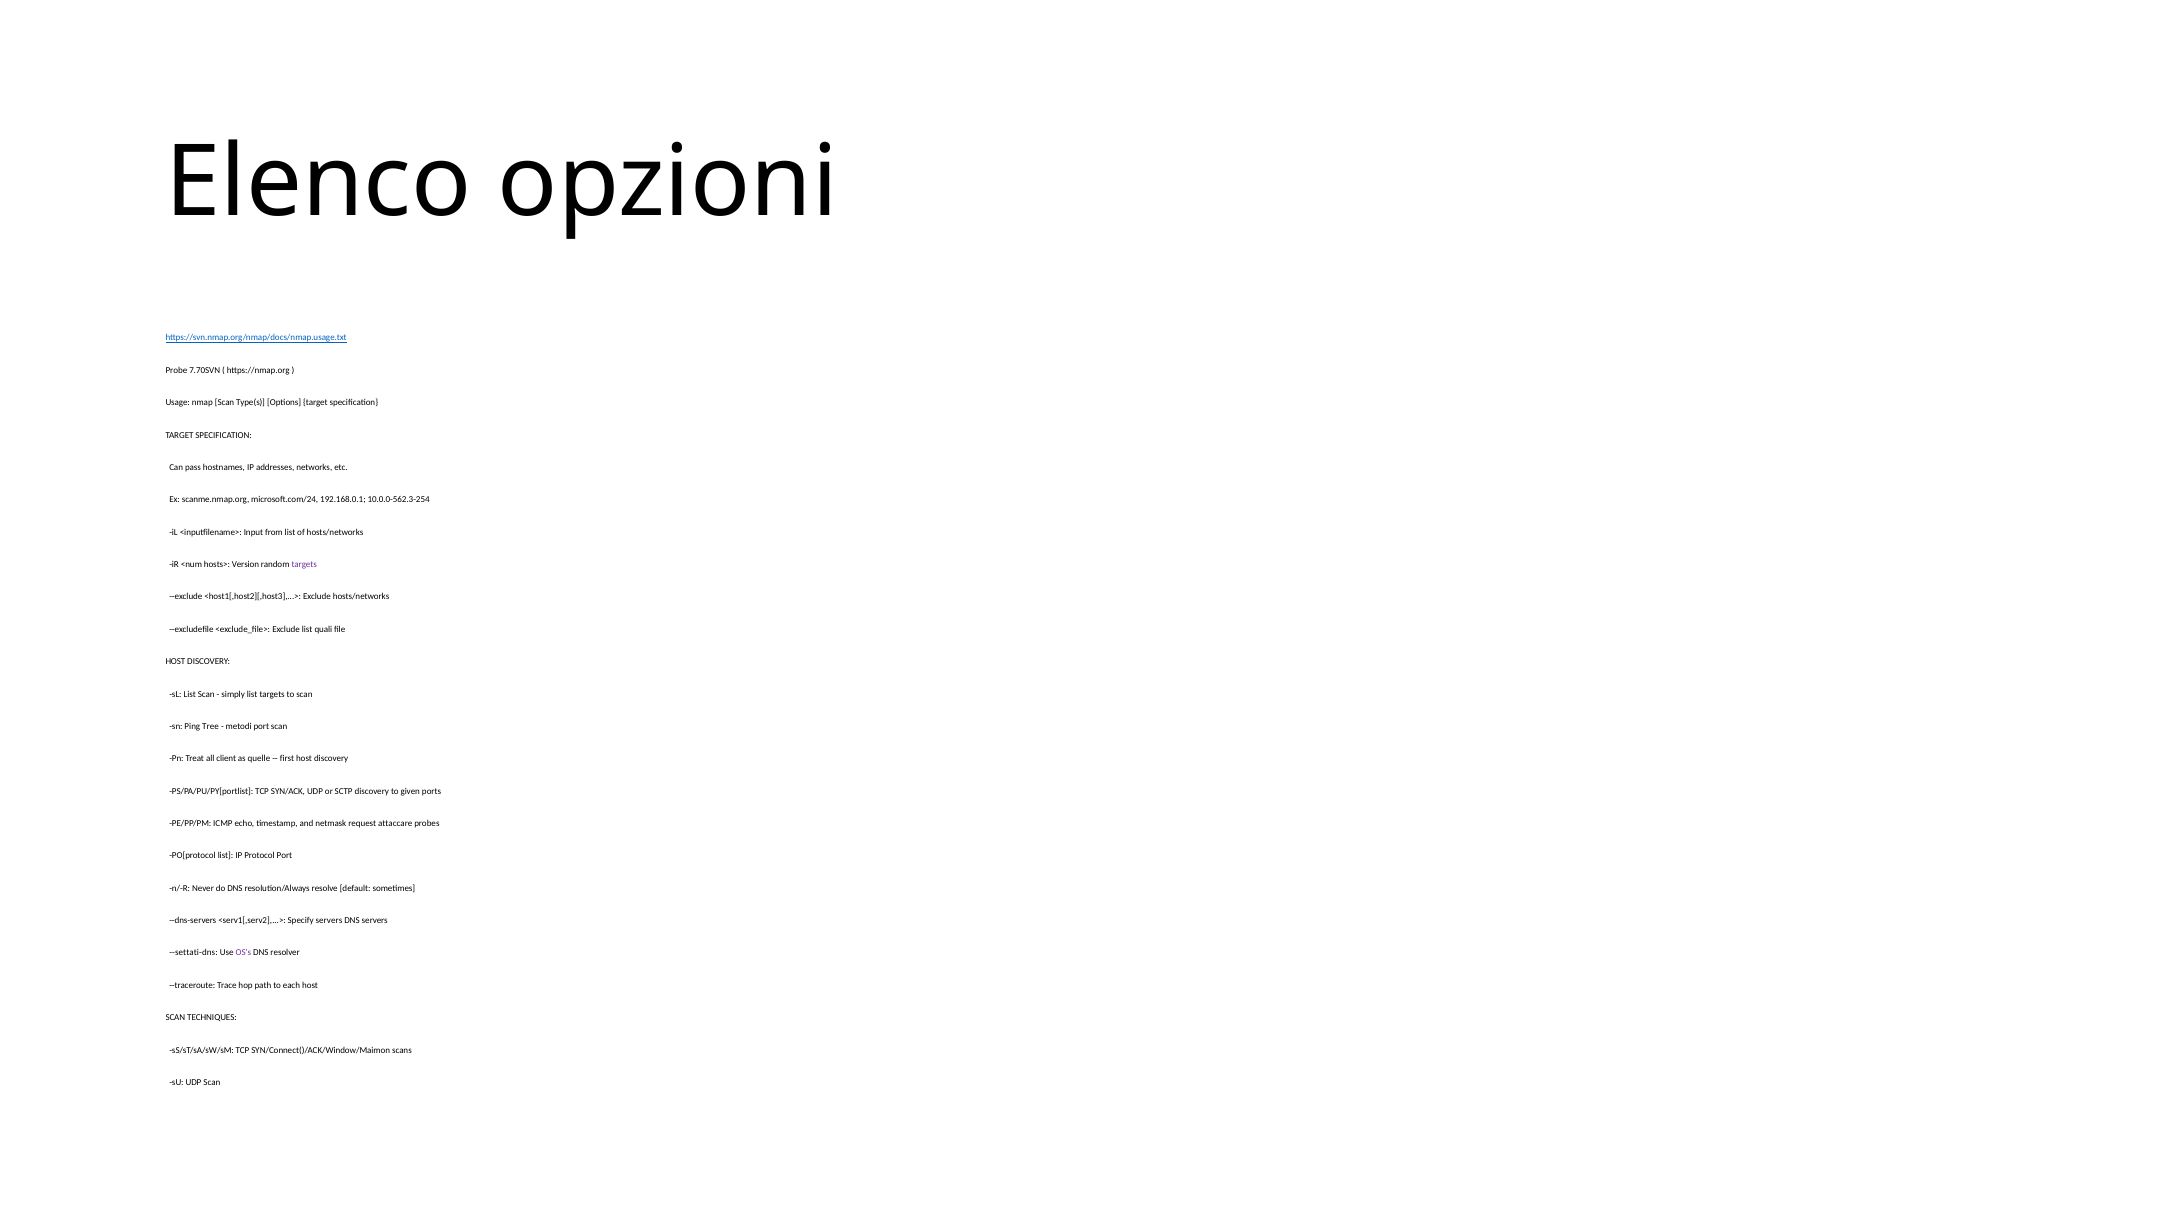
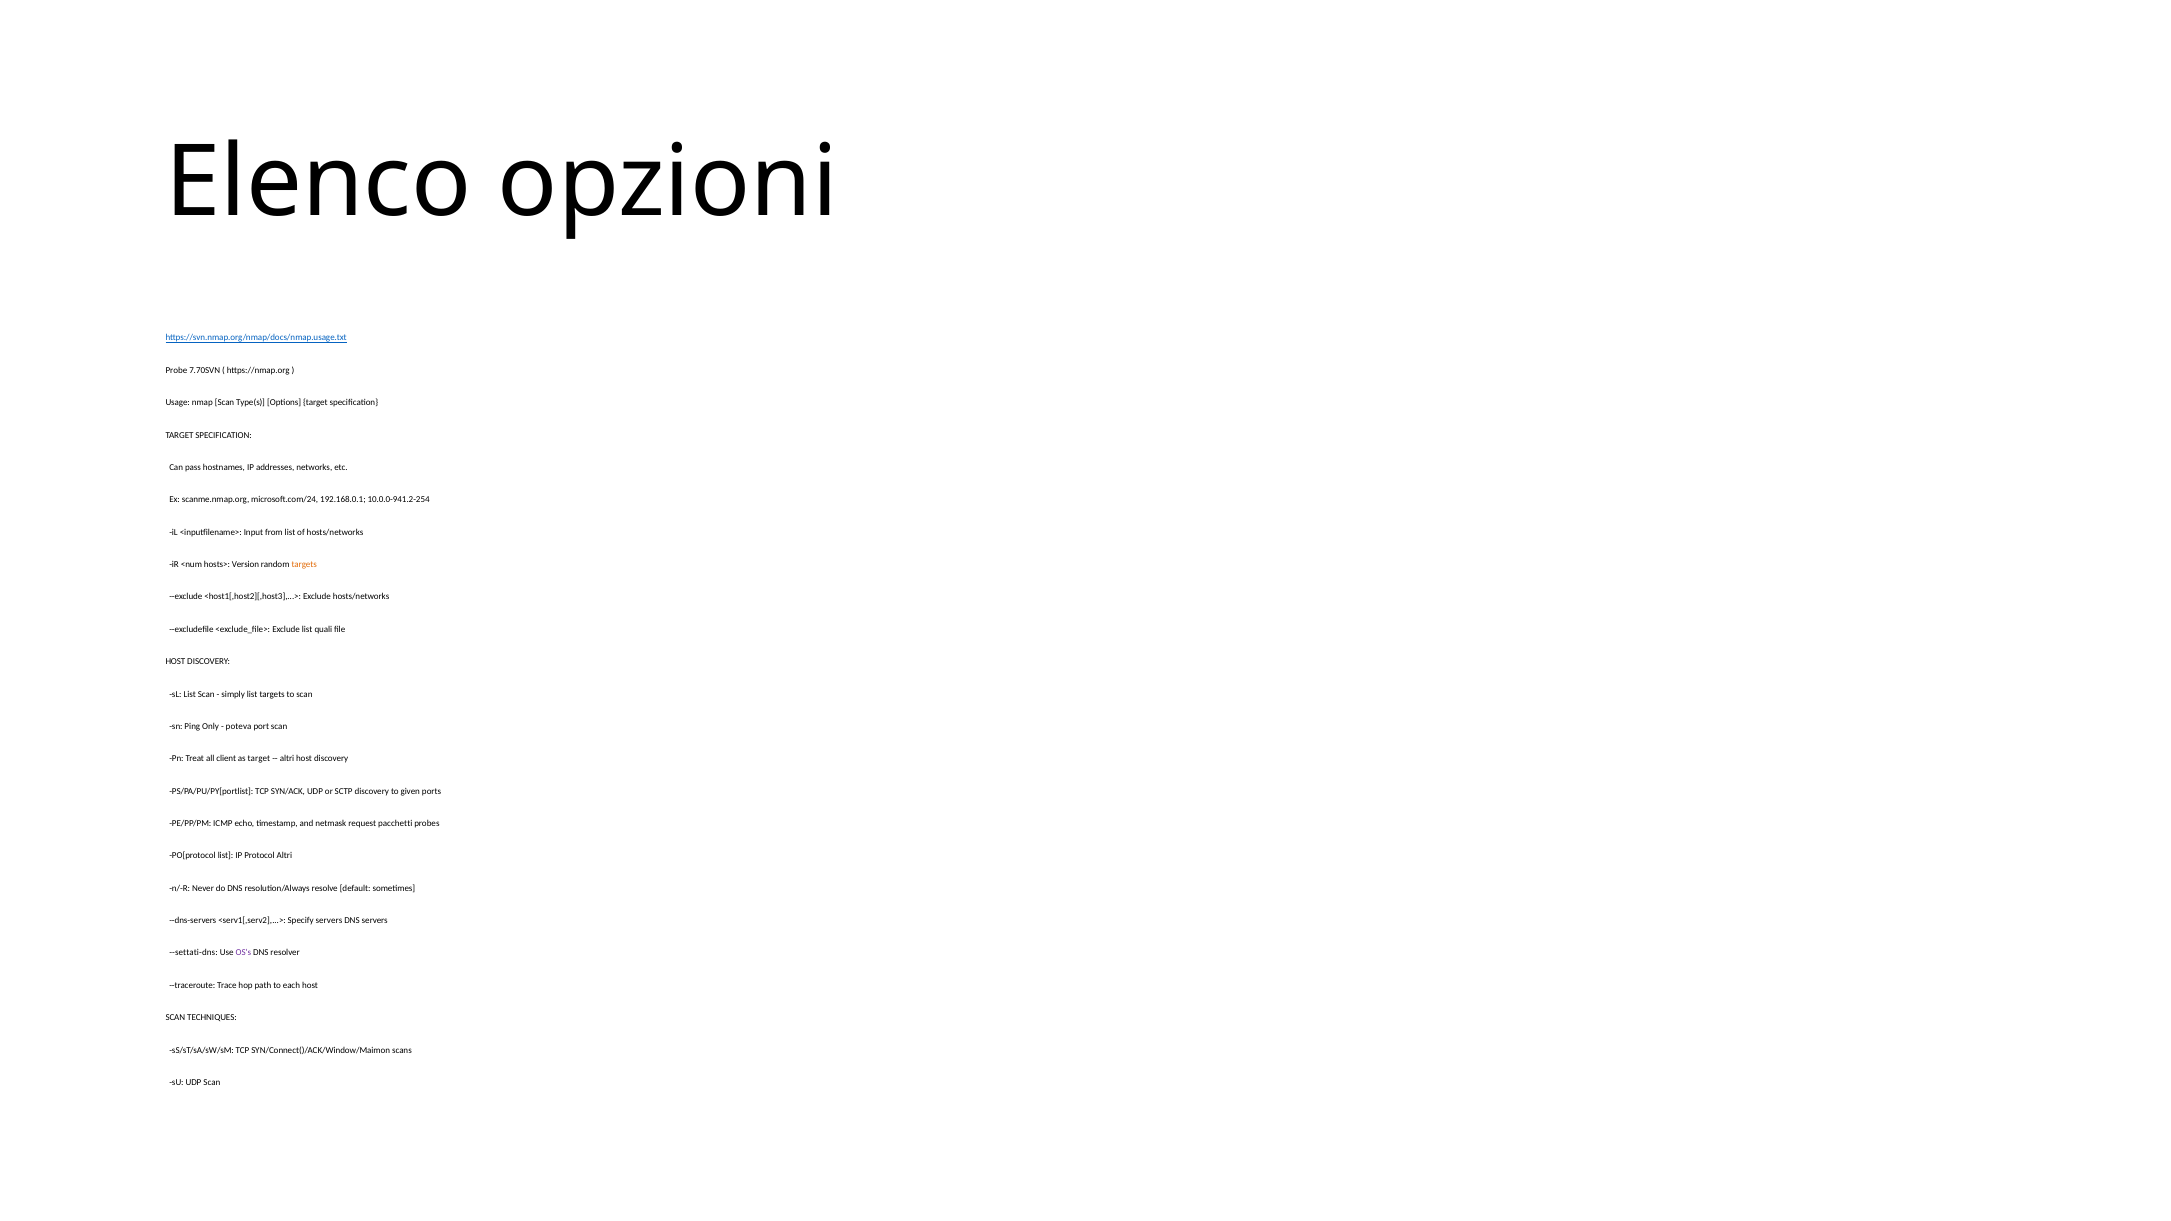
10.0.0-562.3-254: 10.0.0-562.3-254 -> 10.0.0-941.2-254 (399, 500)
targets colour: purple -> orange (304, 565)
Tree: Tree -> Only (211, 727)
metodi: metodi -> poteva (239, 727)
as quelle: quelle -> target (259, 759)
first: first -> altri (287, 759)
attaccare: attaccare -> pacchetti (395, 824)
Protocol Port: Port -> Altri (284, 856)
